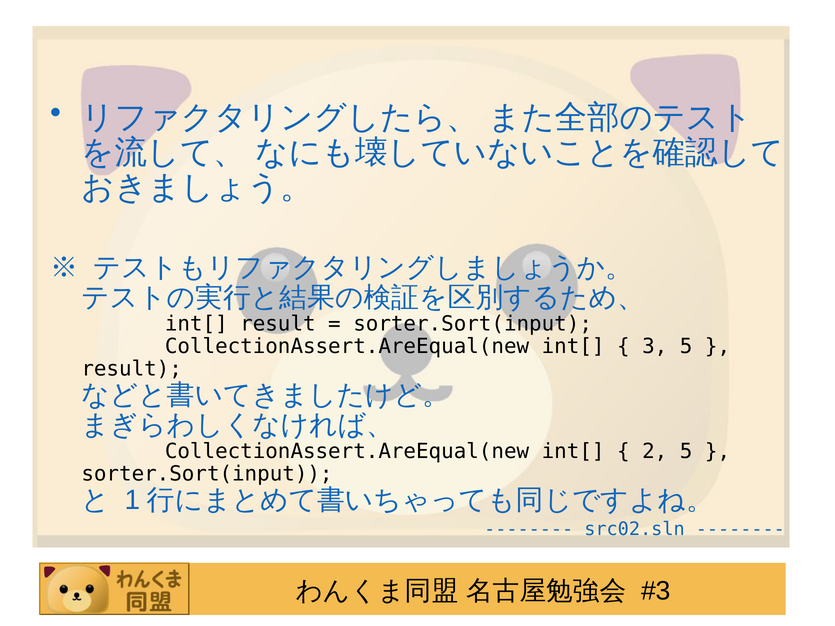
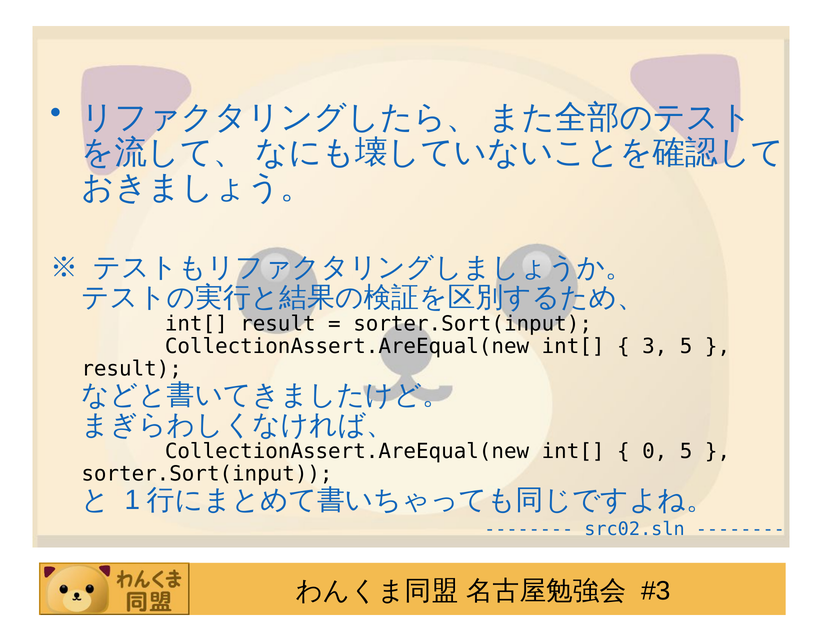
2: 2 -> 0 (655, 452)
